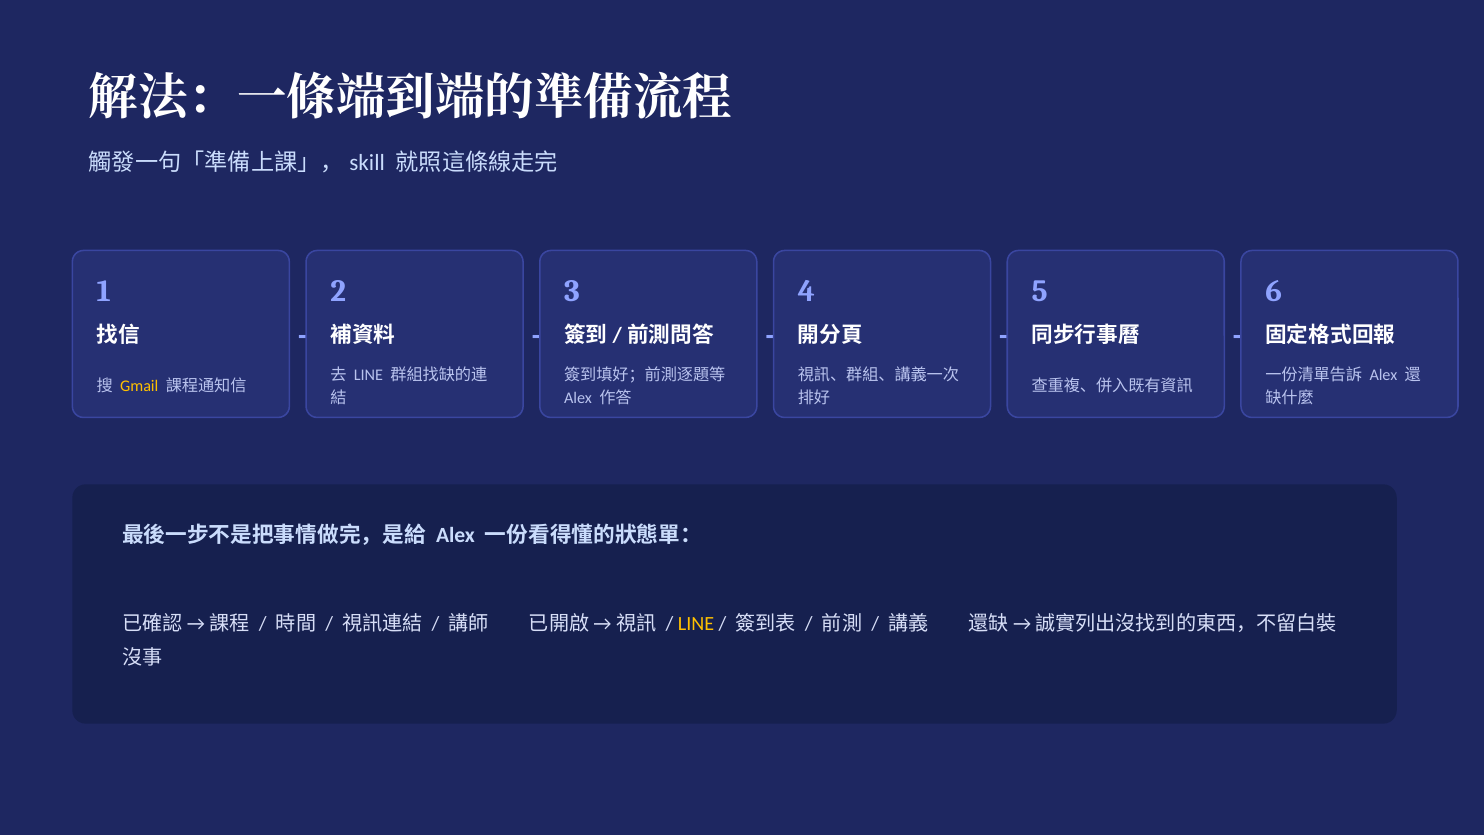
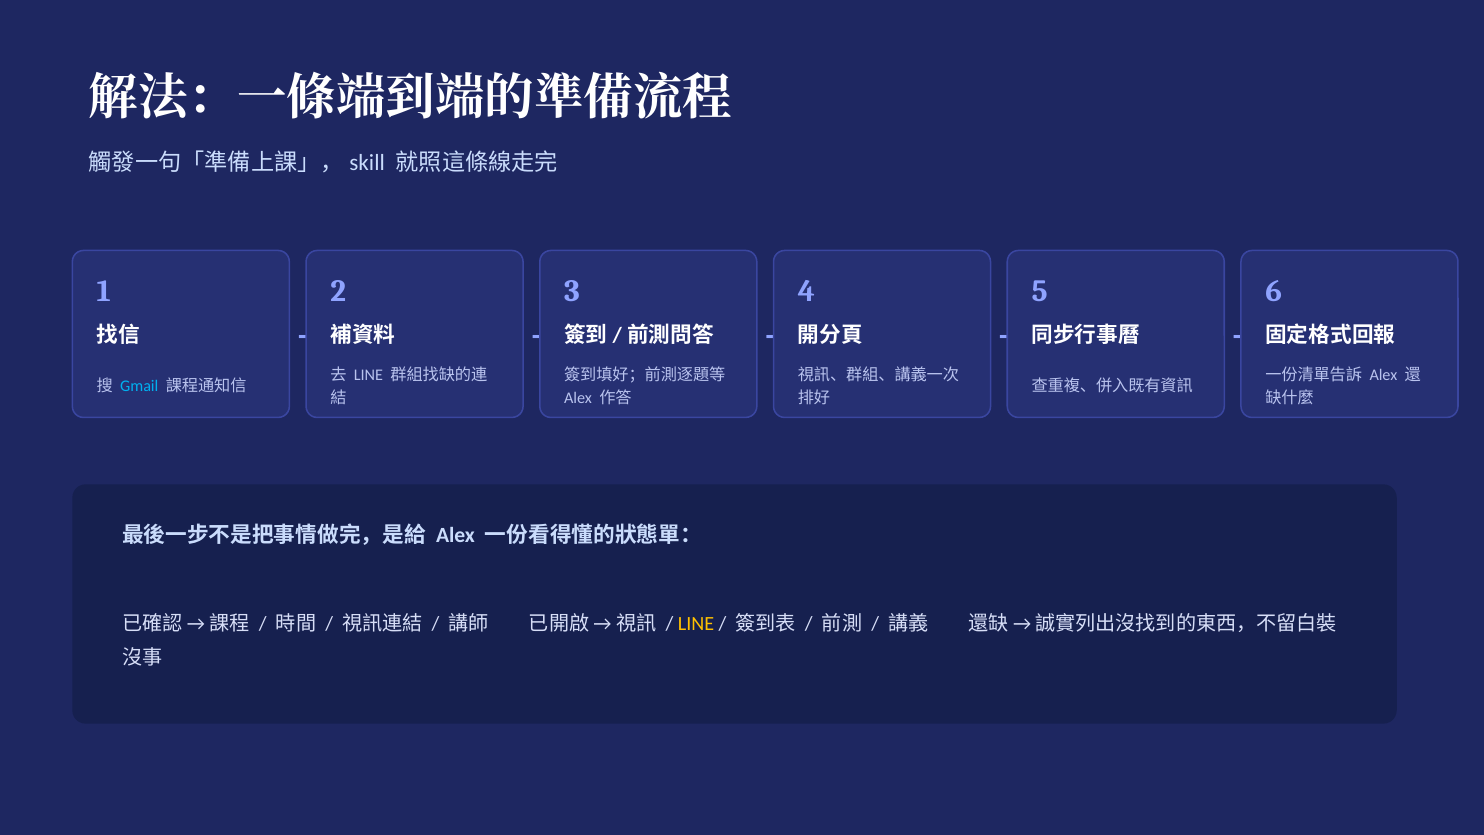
Gmail colour: yellow -> light blue (139, 387)
